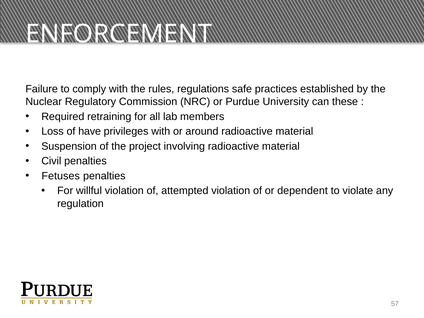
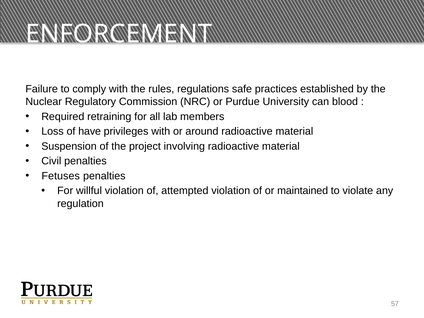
these: these -> blood (345, 102)
dependent: dependent -> maintained (303, 191)
